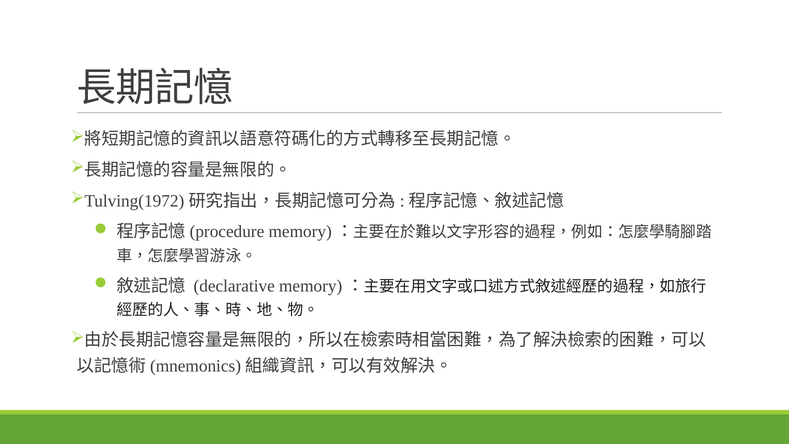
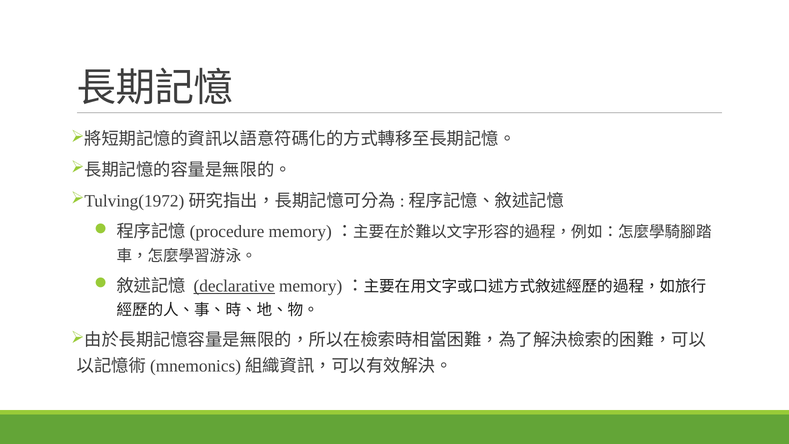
declarative underline: none -> present (234, 286)
